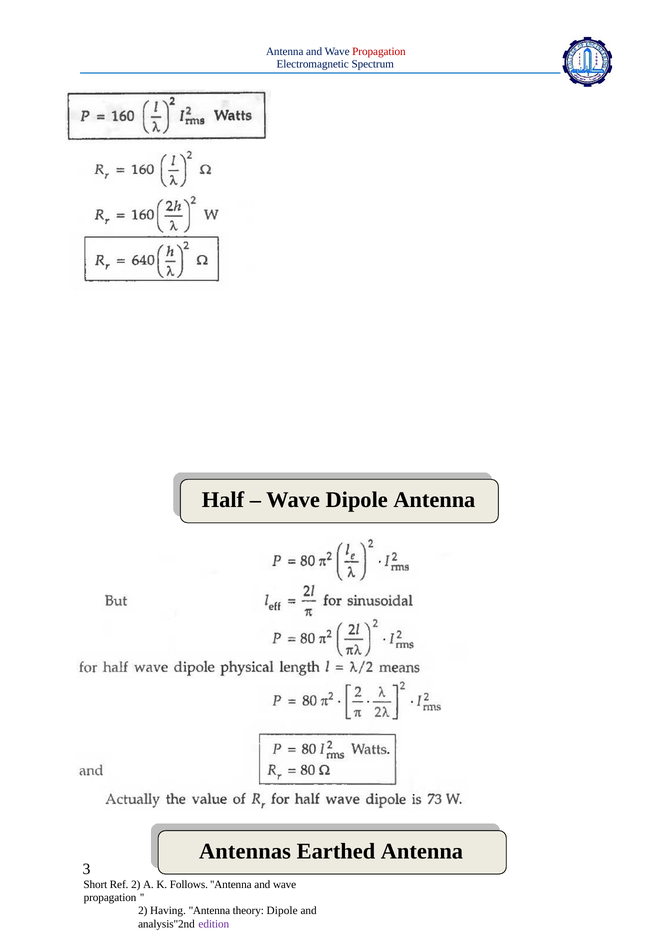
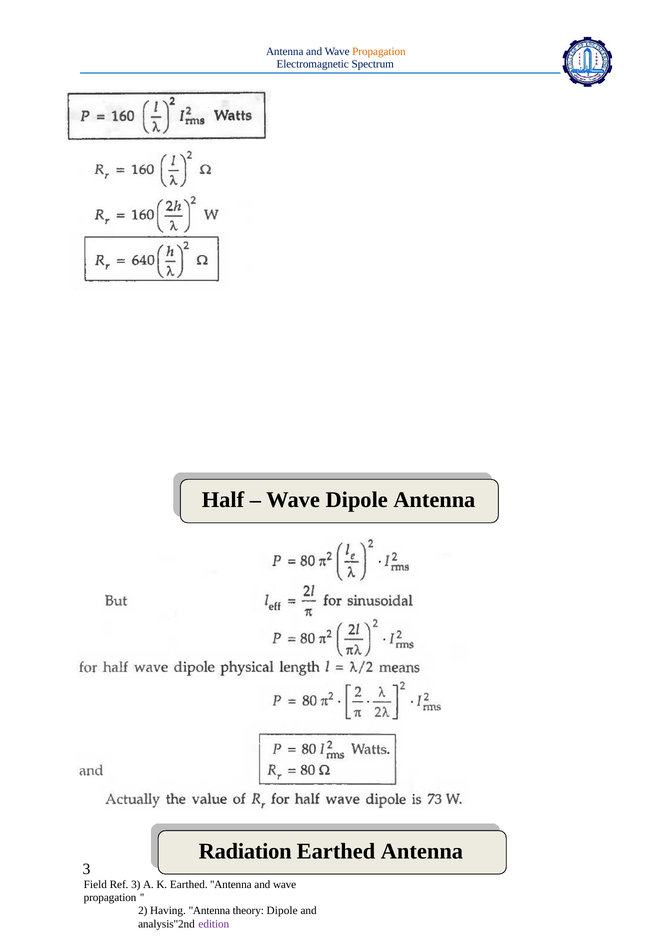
Propagation colour: red -> orange (379, 51)
Antennas: Antennas -> Radiation (245, 851)
Short: Short -> Field (95, 885)
Ref 2: 2 -> 3 (136, 885)
K Follows: Follows -> Earthed (189, 885)
